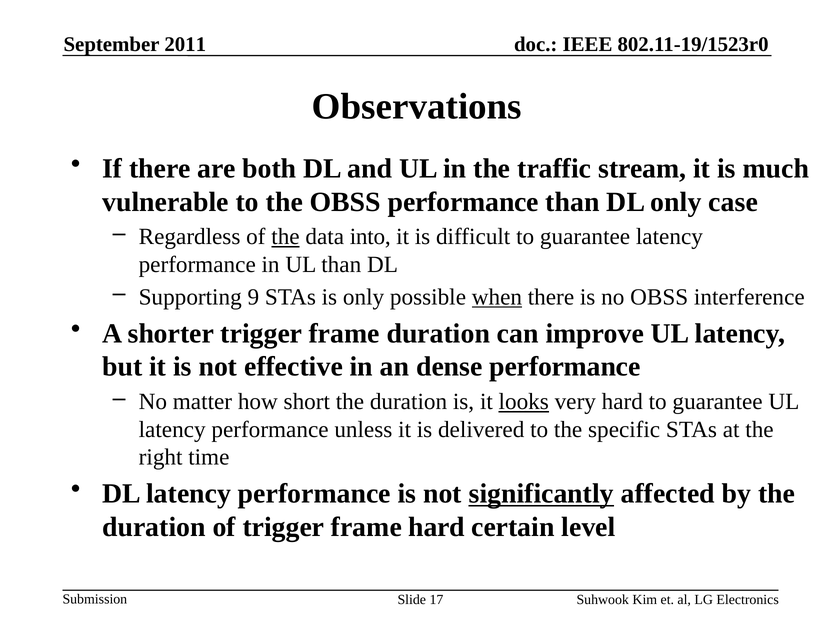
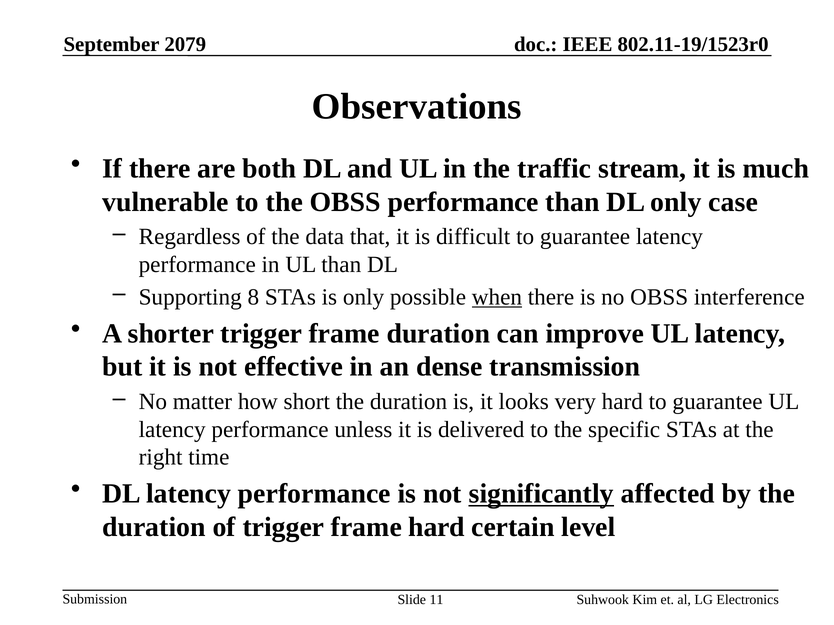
2011: 2011 -> 2079 (185, 45)
the underline: present -> none (285, 237)
into: into -> that (370, 237)
9: 9 -> 8 (253, 297)
dense performance: performance -> transmission (565, 367)
looks underline: present -> none (524, 402)
17: 17 -> 11 (436, 600)
